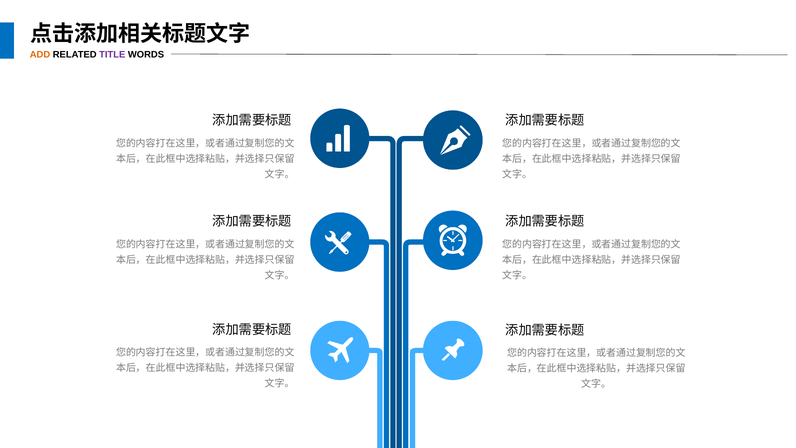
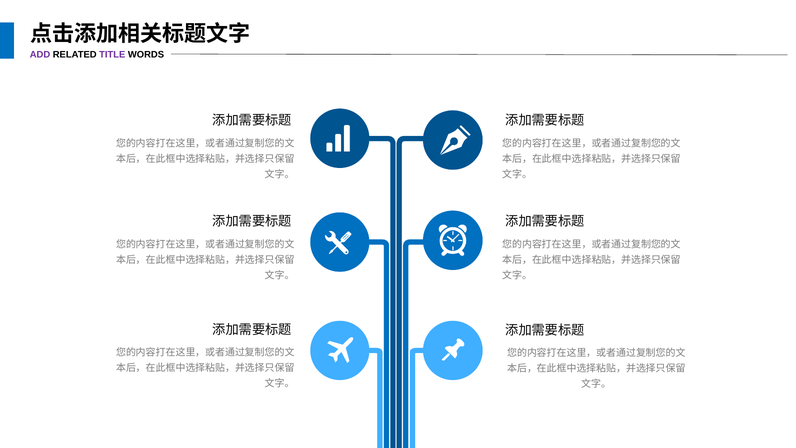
ADD colour: orange -> purple (40, 55)
